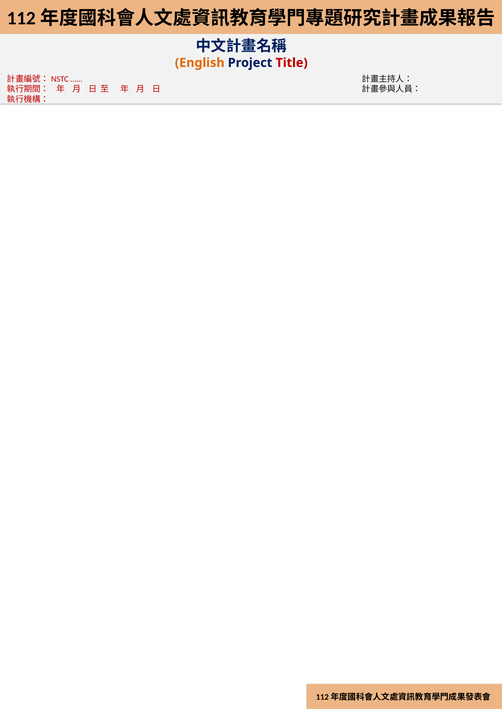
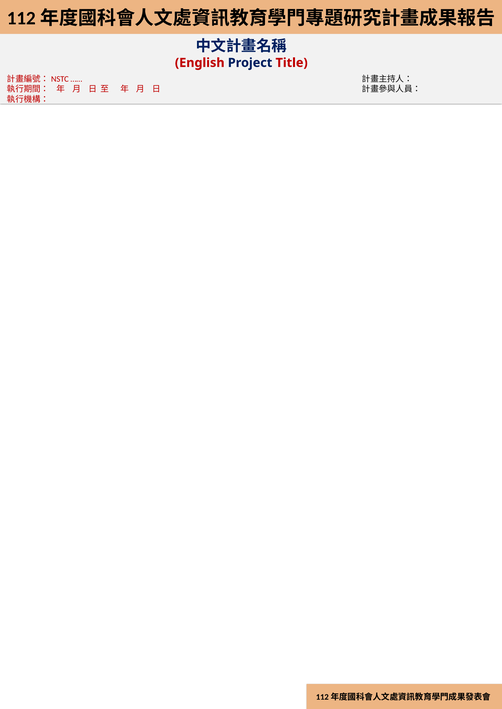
English colour: orange -> red (200, 63)
